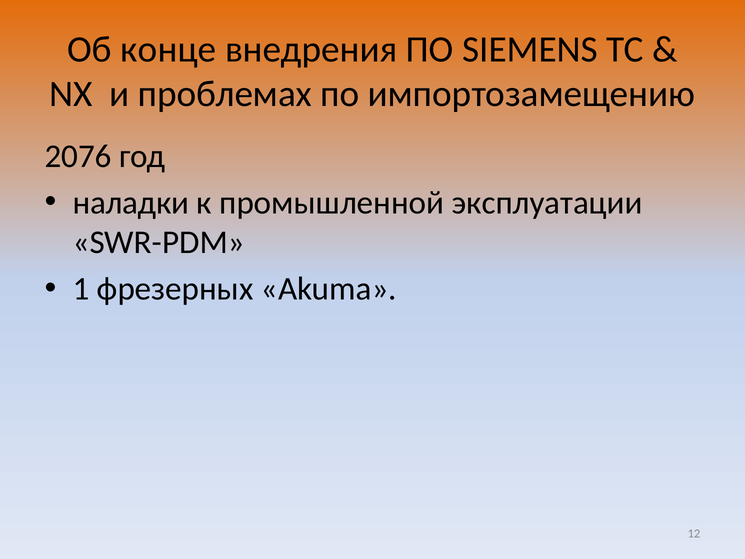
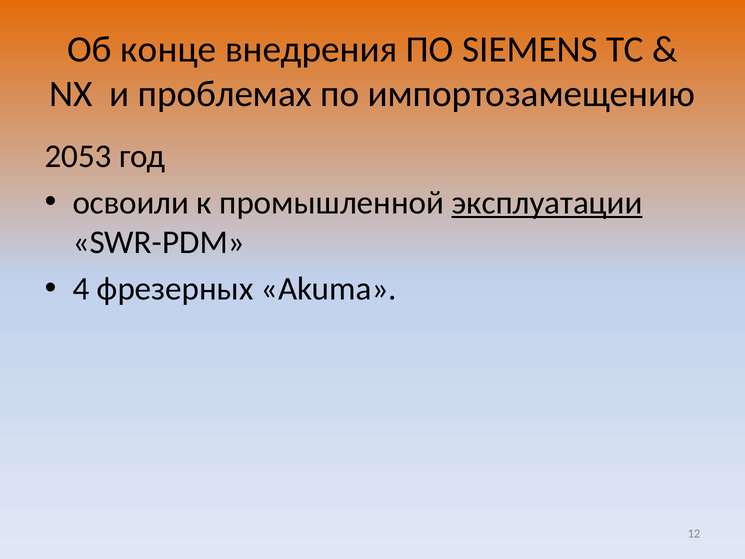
2076: 2076 -> 2053 (78, 156)
наладки: наладки -> освоили (131, 203)
эксплуатации underline: none -> present (547, 203)
1: 1 -> 4 (81, 289)
